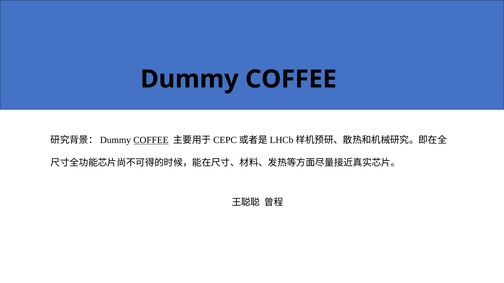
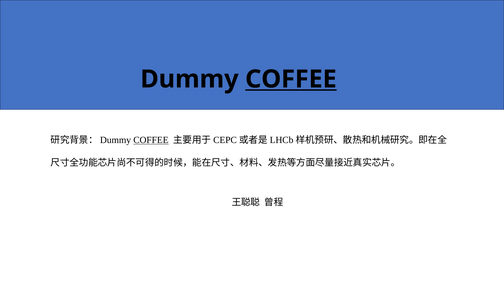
COFFEE underline: none -> present (291, 79)
